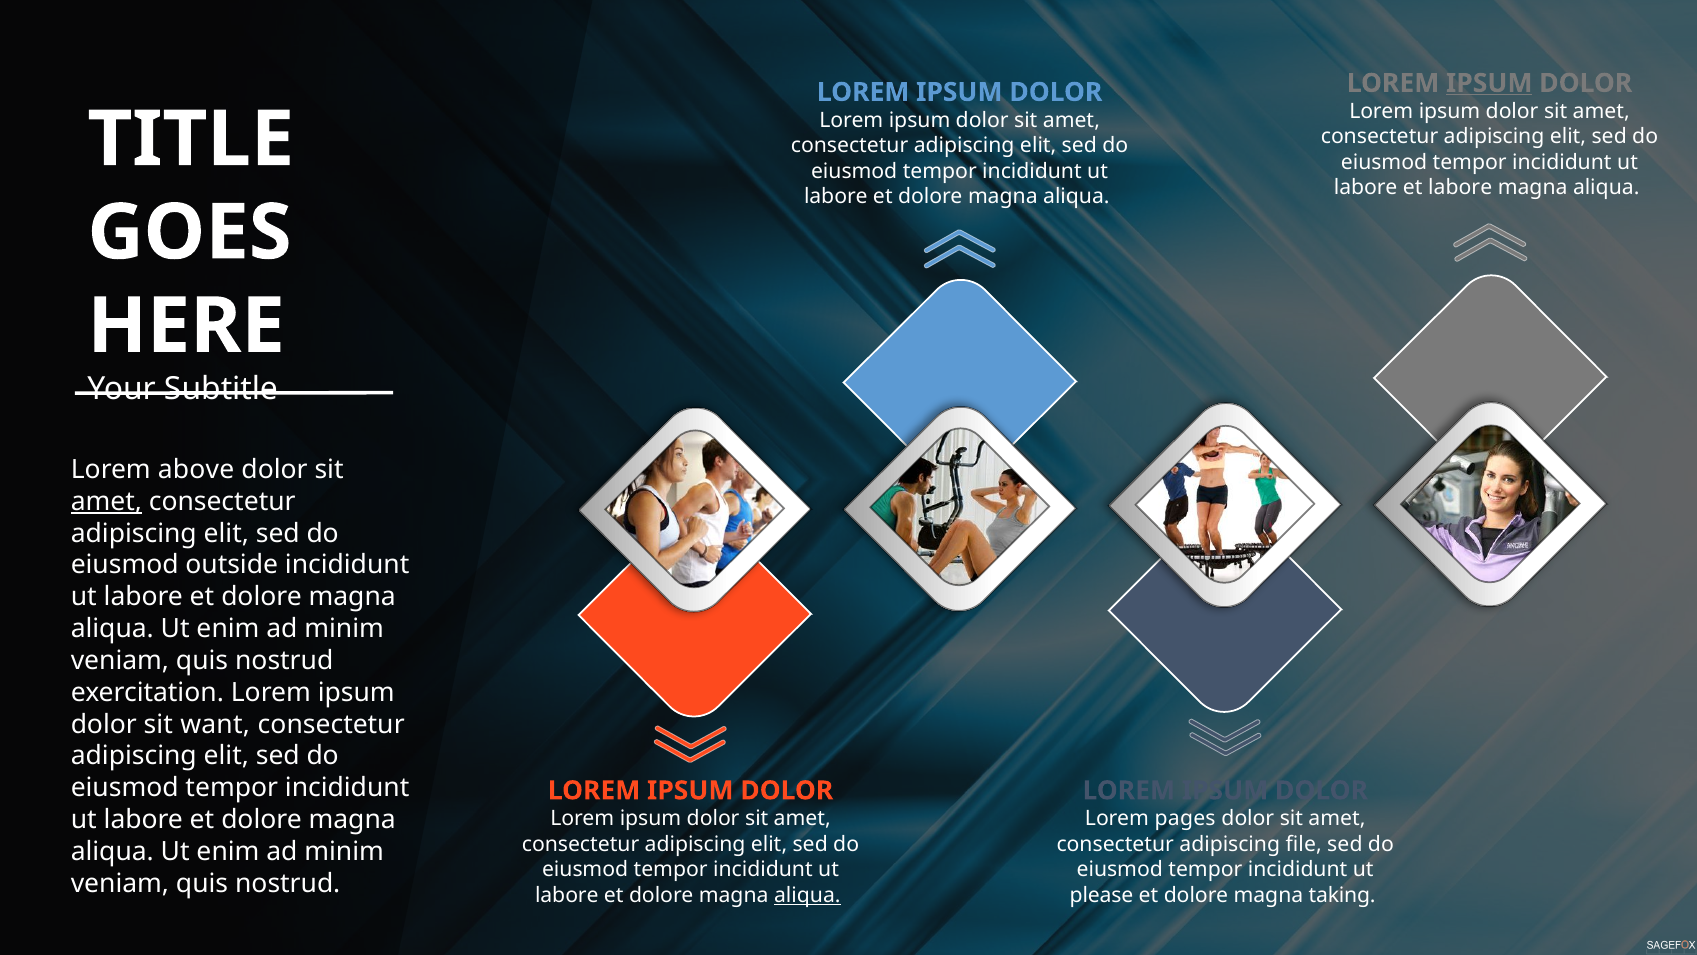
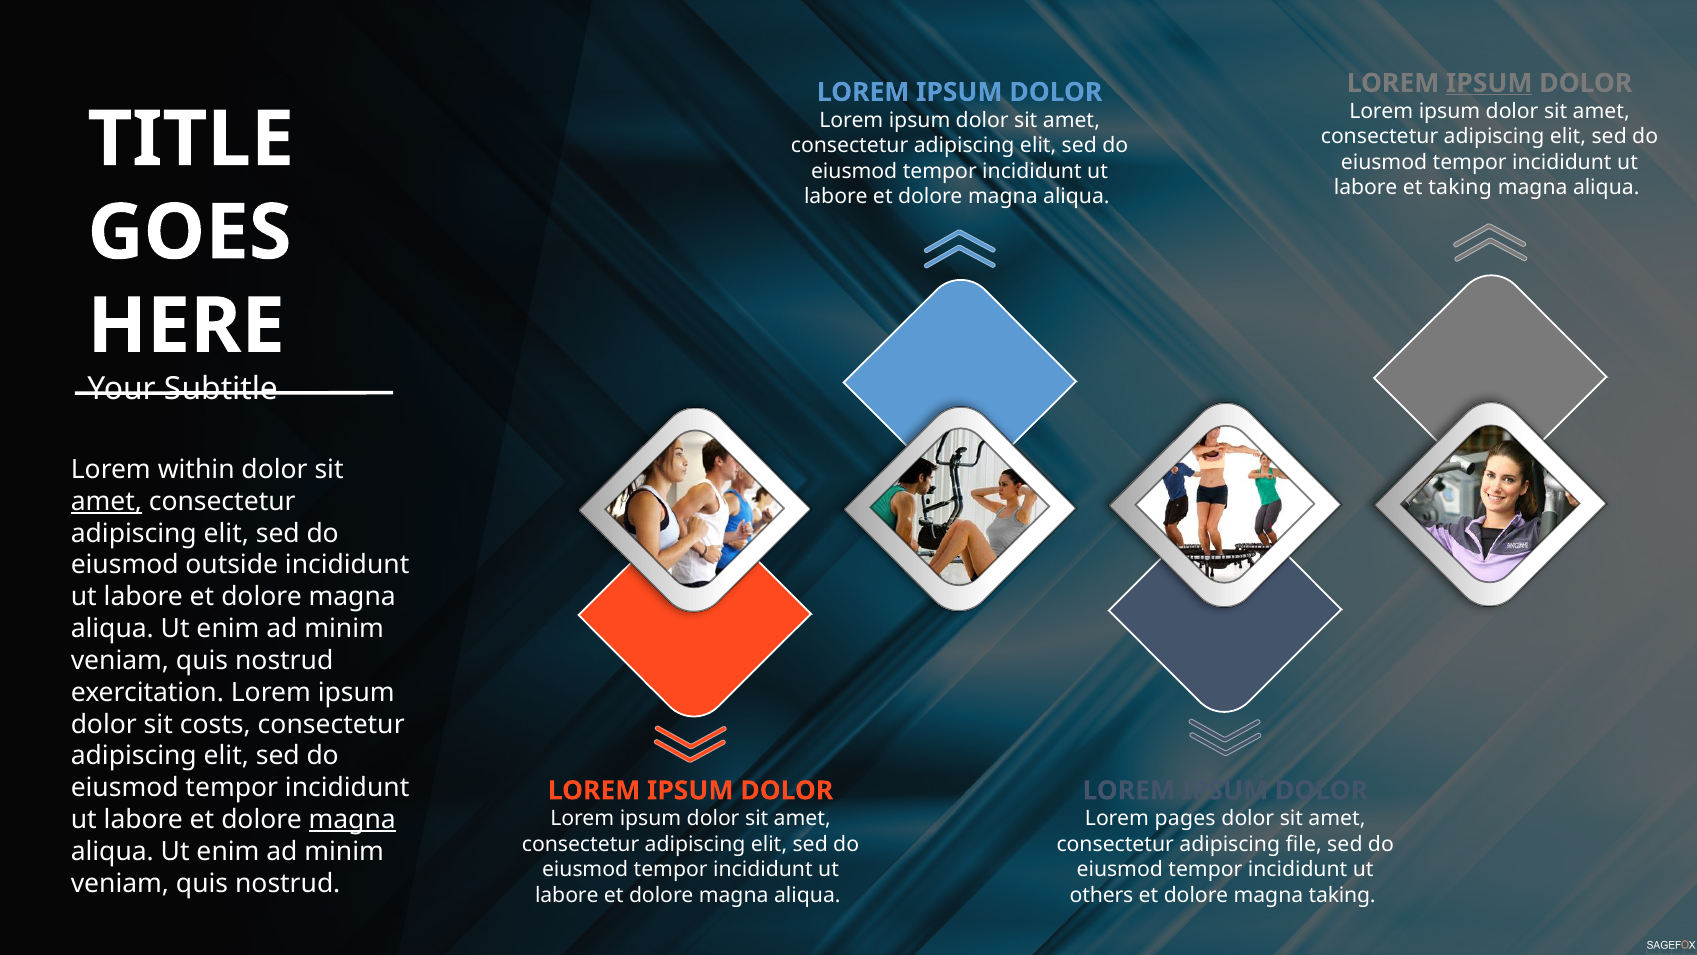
et labore: labore -> taking (1460, 188)
above: above -> within (196, 469)
want: want -> costs (215, 724)
magna underline: none -> present (352, 819)
aliqua underline: present -> none (807, 895)
please: please -> others (1102, 895)
